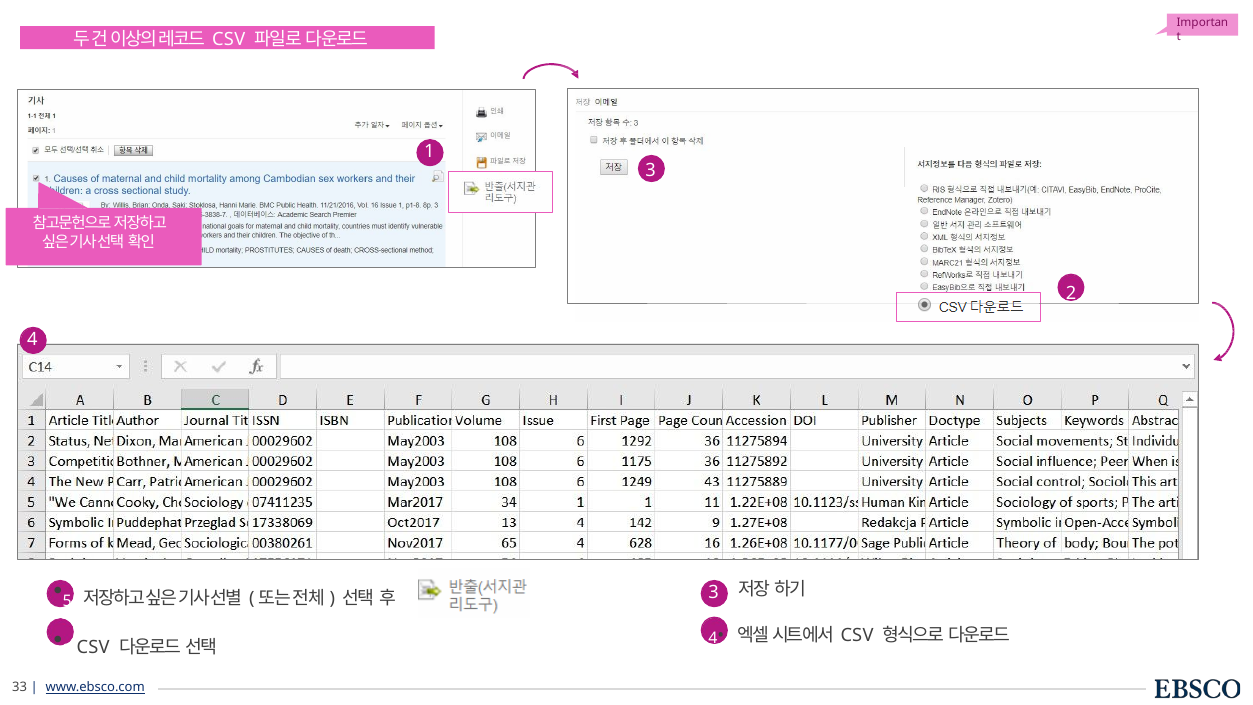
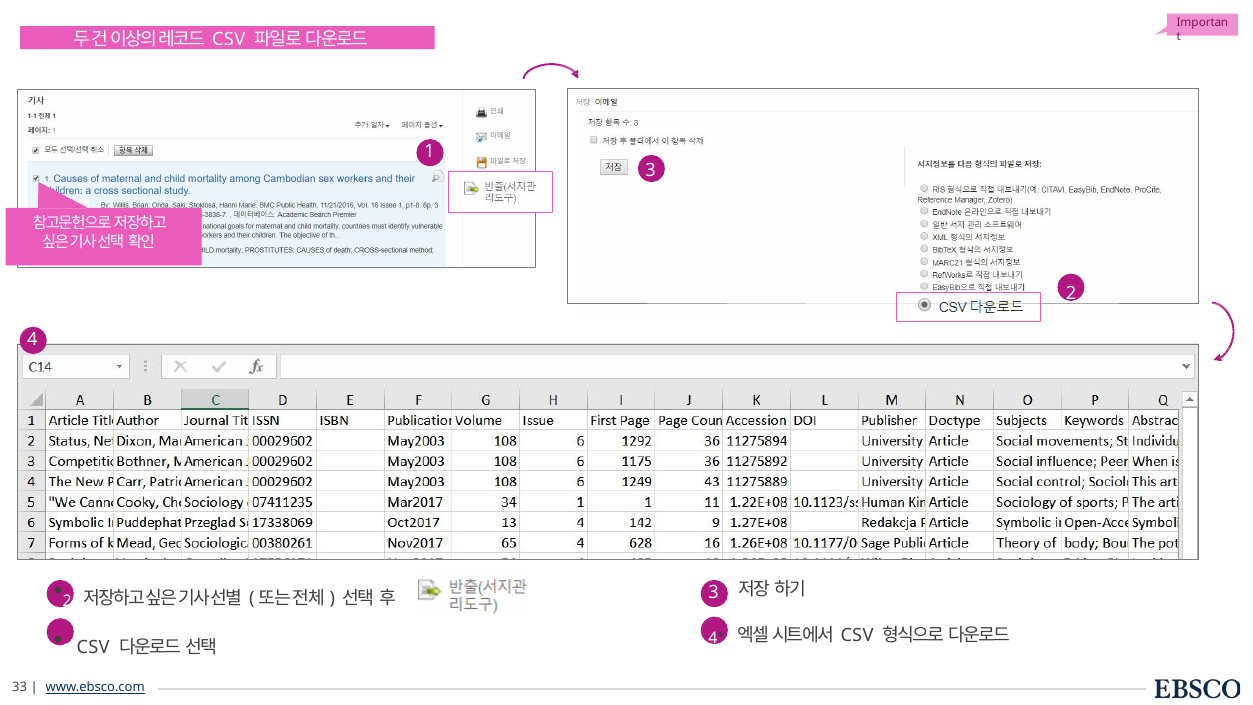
5: 5 -> 2 (67, 601)
